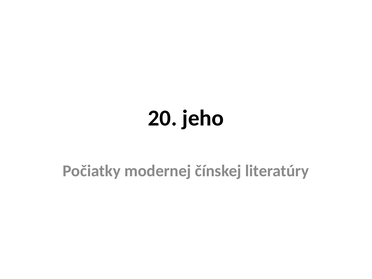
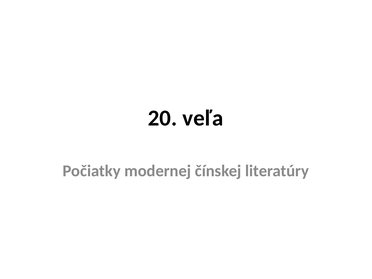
jeho: jeho -> veľa (203, 118)
